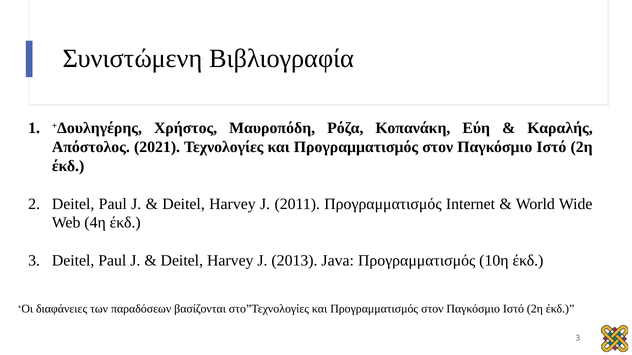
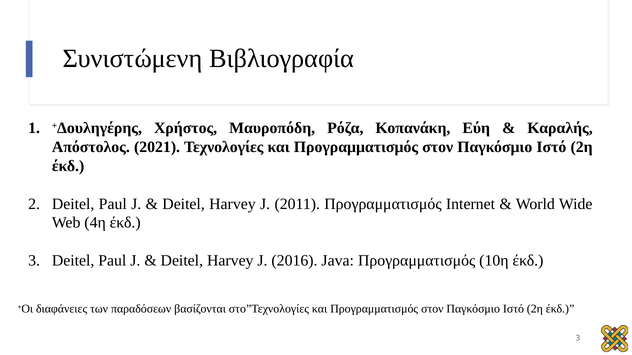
2013: 2013 -> 2016 (295, 261)
